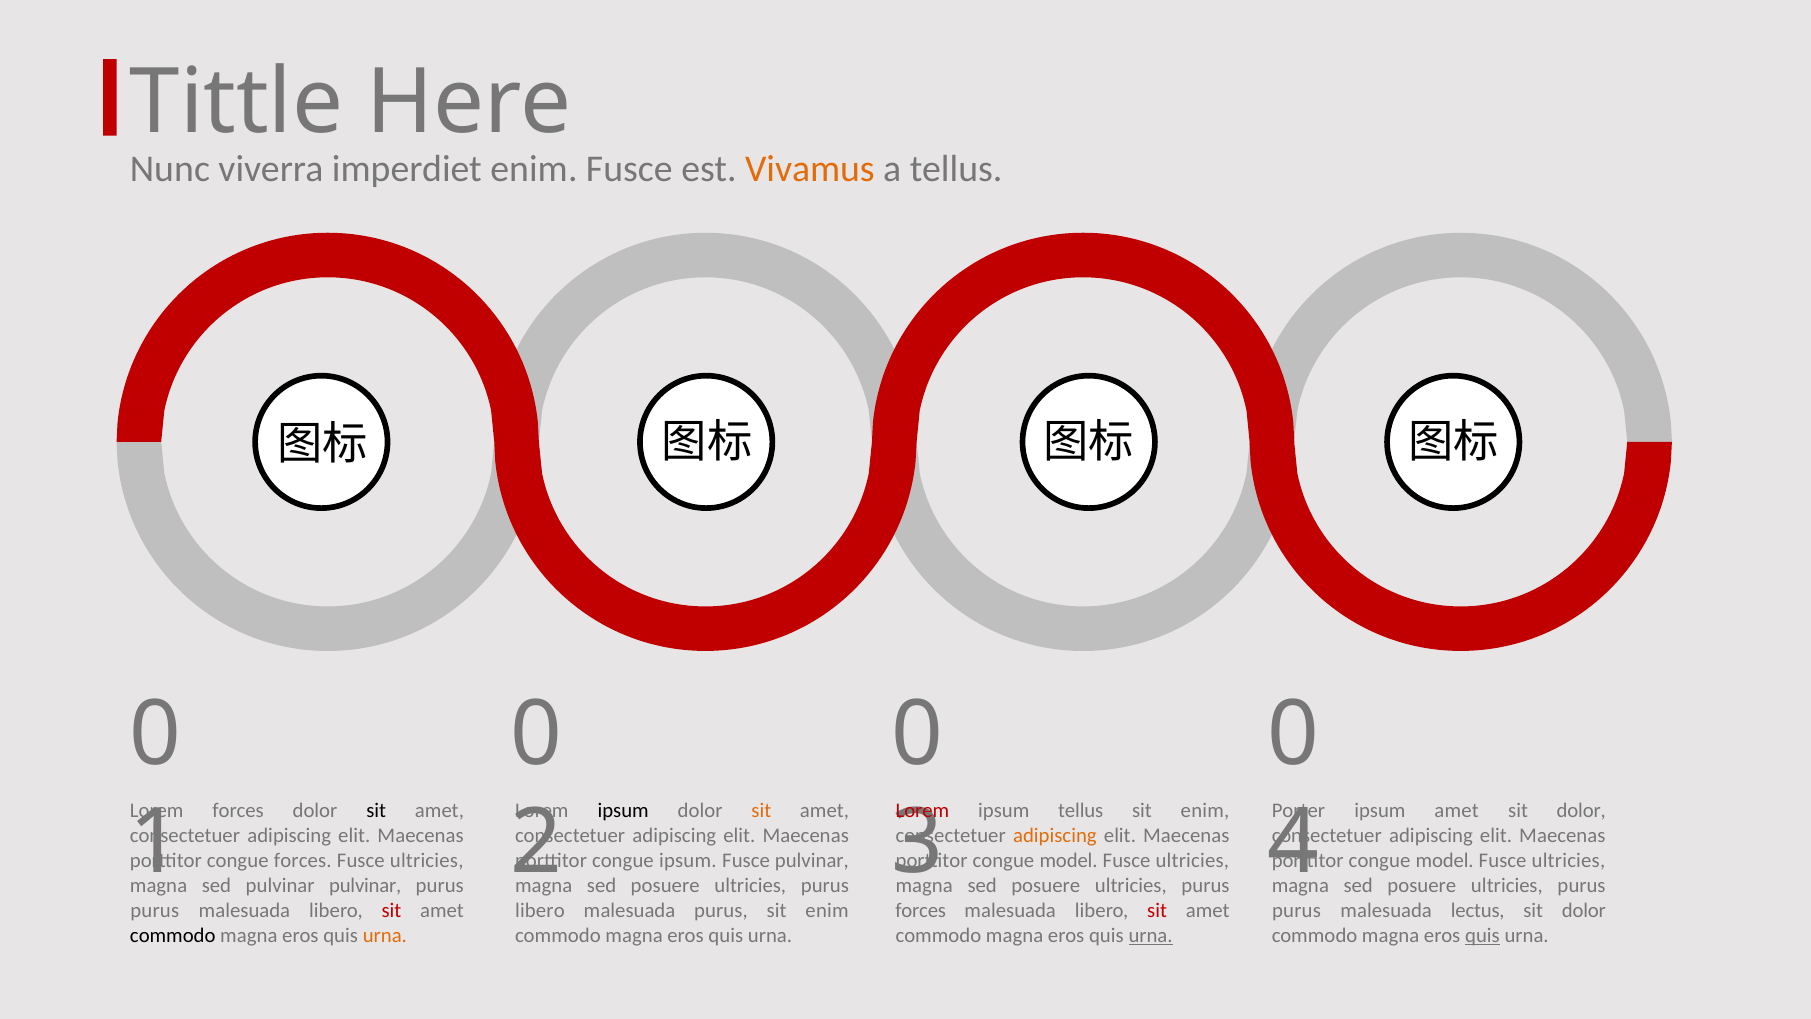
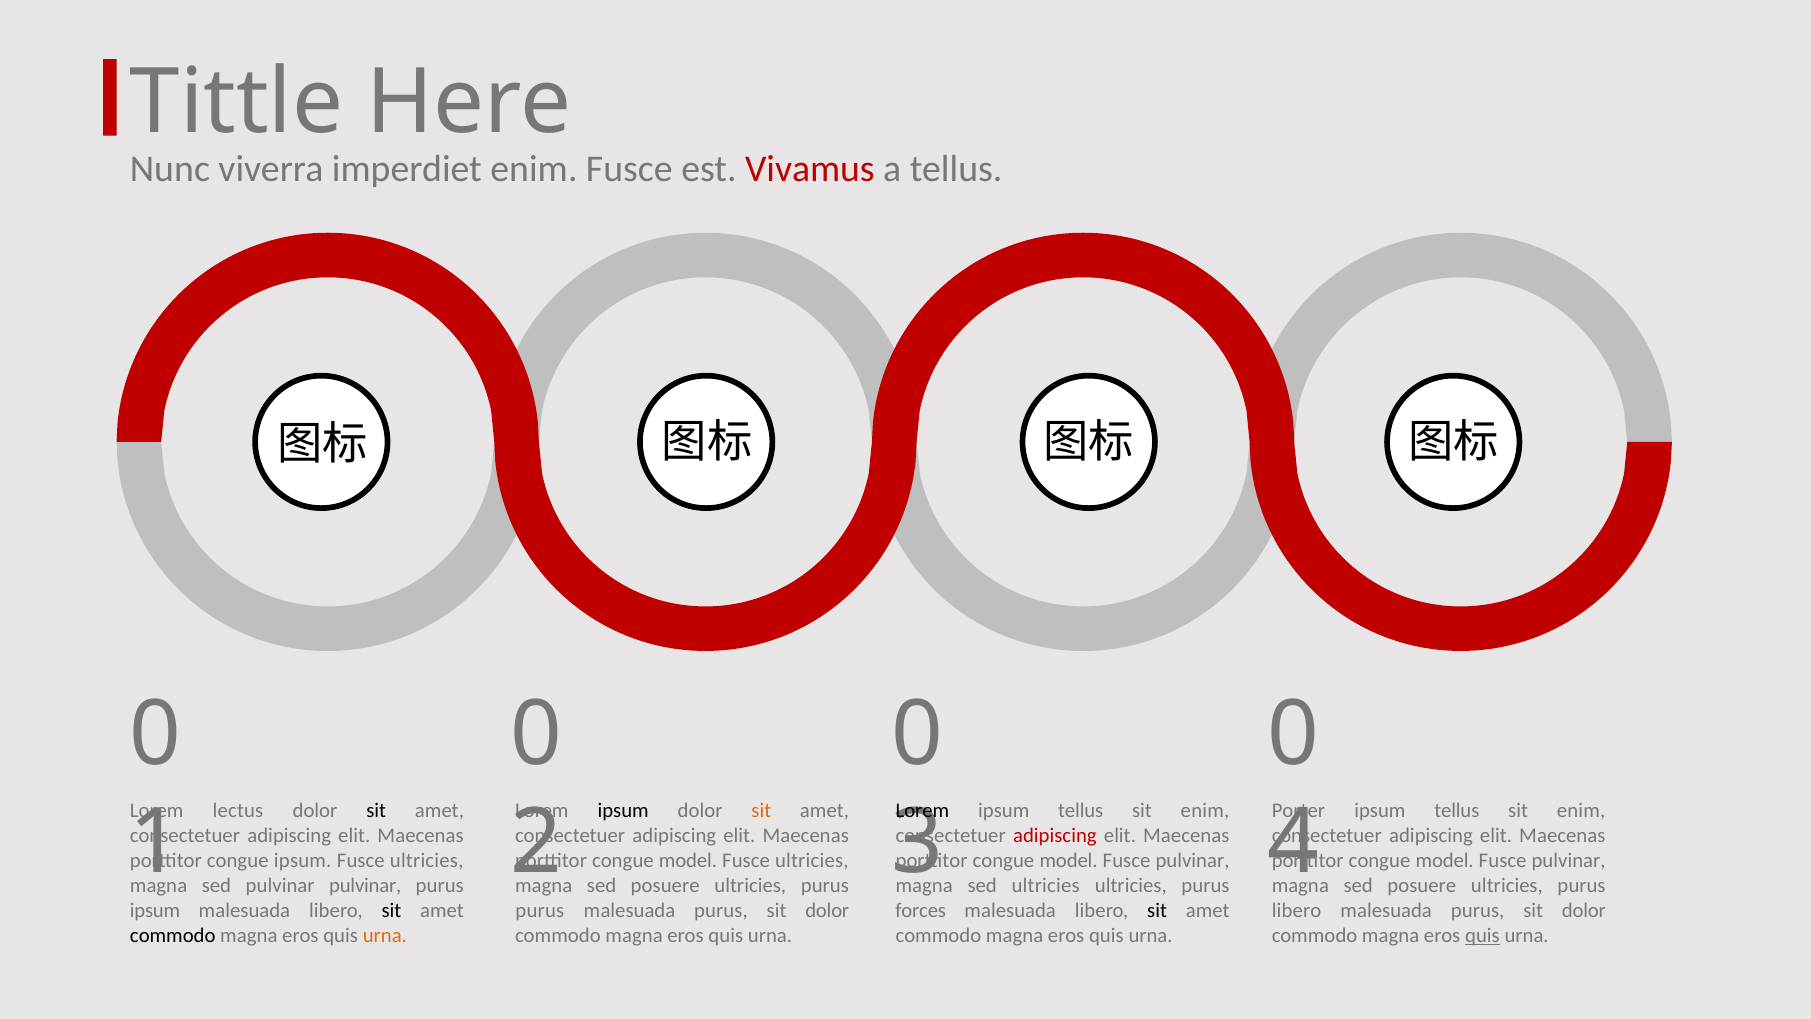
Vivamus colour: orange -> red (810, 169)
Lorem forces: forces -> lectus (238, 811)
Lorem colour: red -> black (922, 811)
amet: amet -> tellus (1457, 811)
dolor: dolor -> enim (1581, 811)
adipiscing colour: orange -> red (1055, 836)
congue forces: forces -> ipsum (303, 861)
ipsum: ipsum -> model (688, 861)
pulvinar: pulvinar -> ultricies (812, 861)
ultricies: ultricies -> pulvinar (1192, 861)
ultricies: ultricies -> pulvinar (1569, 861)
posuere: posuere -> ultricies (1046, 885)
purus: purus -> ipsum (155, 910)
sit colour: red -> black (391, 910)
libero: libero -> purus (540, 910)
enim: enim -> dolor (827, 910)
sit colour: red -> black (1157, 910)
purus: purus -> libero (1297, 910)
lectus: lectus -> purus (1478, 910)
urna underline: present -> none (1151, 935)
